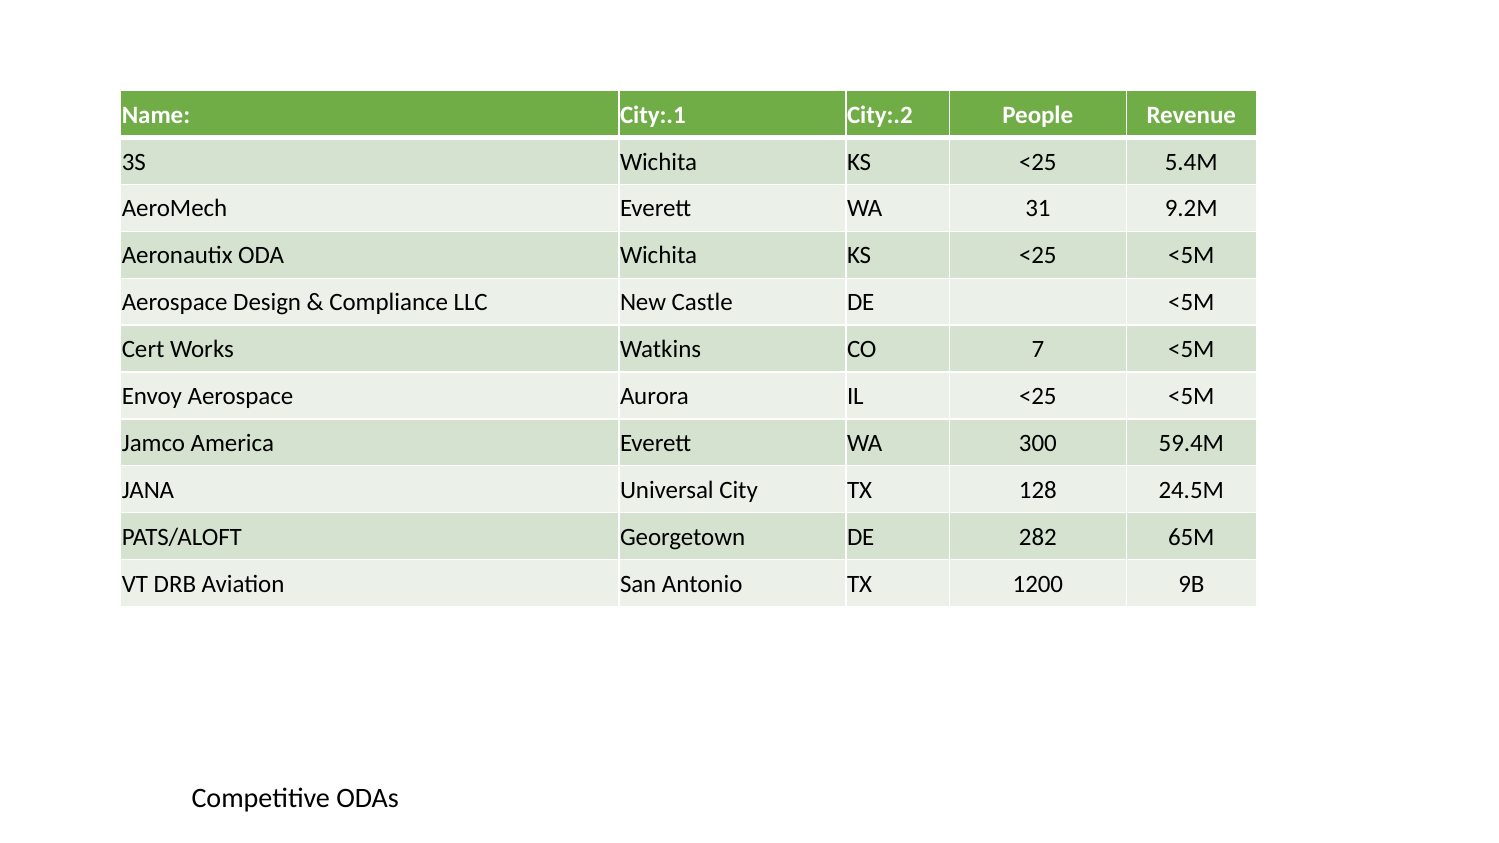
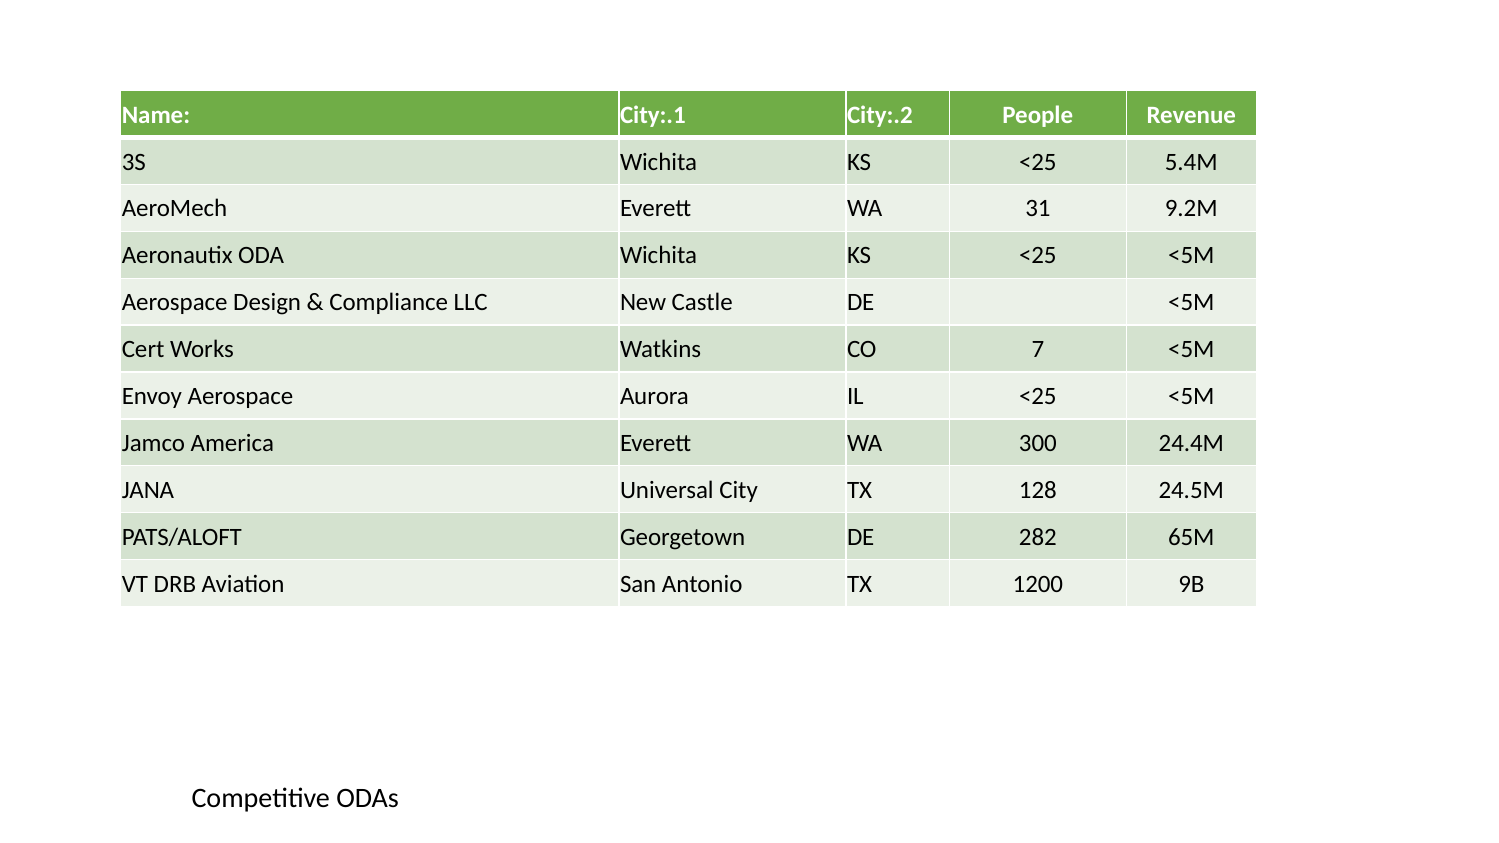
59.4M: 59.4M -> 24.4M (1191, 443)
